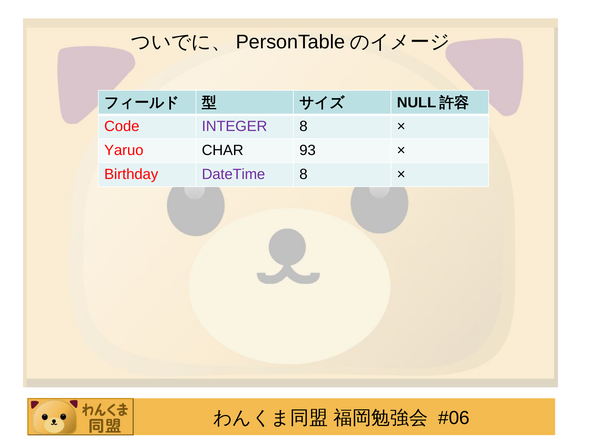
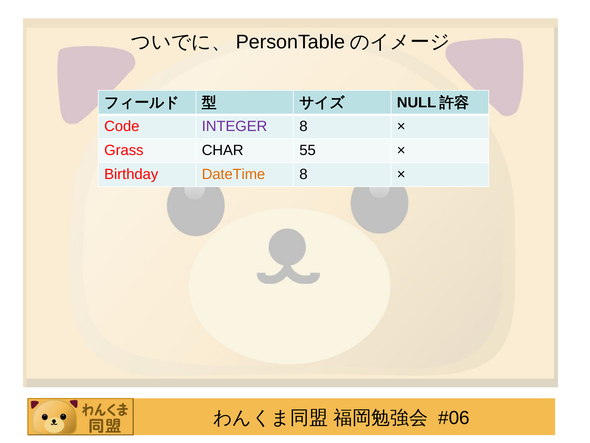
Yaruo: Yaruo -> Grass (124, 150)
93: 93 -> 55 (308, 150)
DateTime colour: purple -> orange (233, 174)
